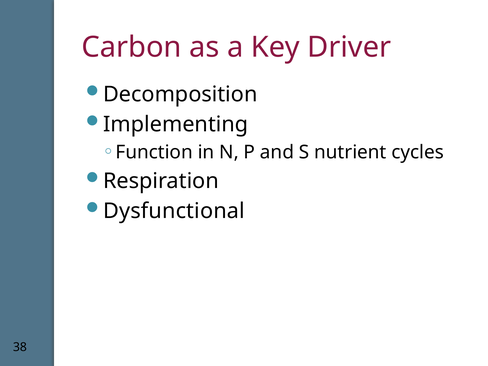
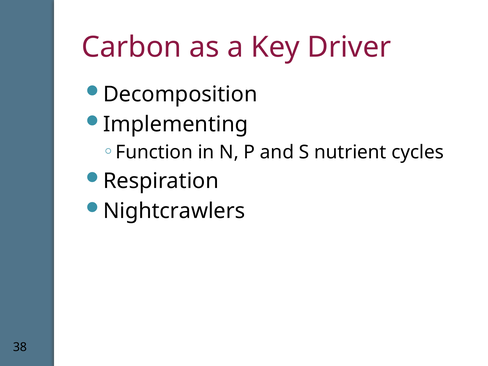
Dysfunctional: Dysfunctional -> Nightcrawlers (174, 211)
